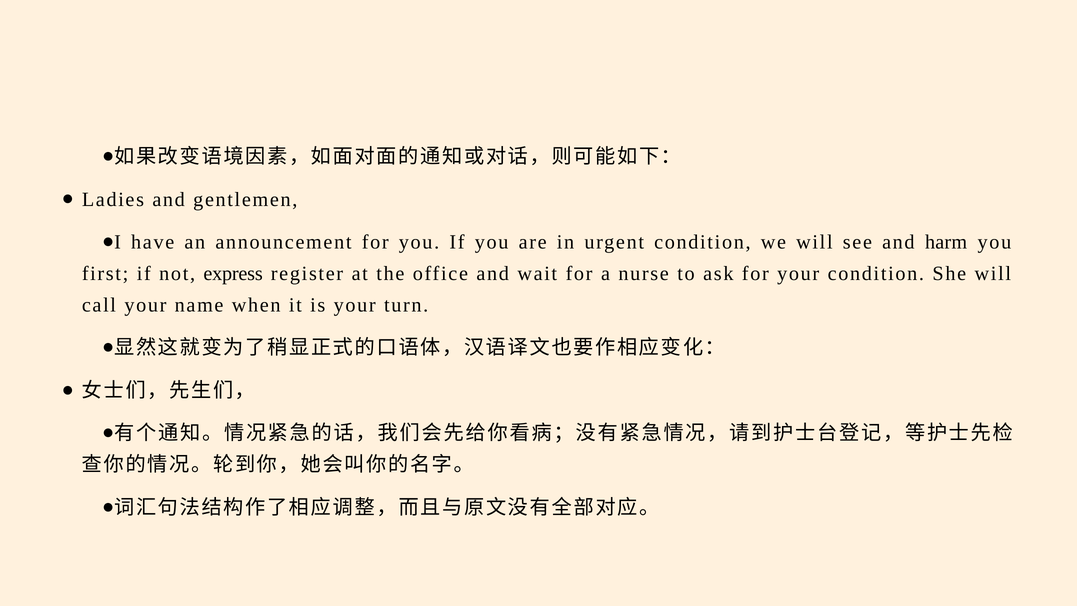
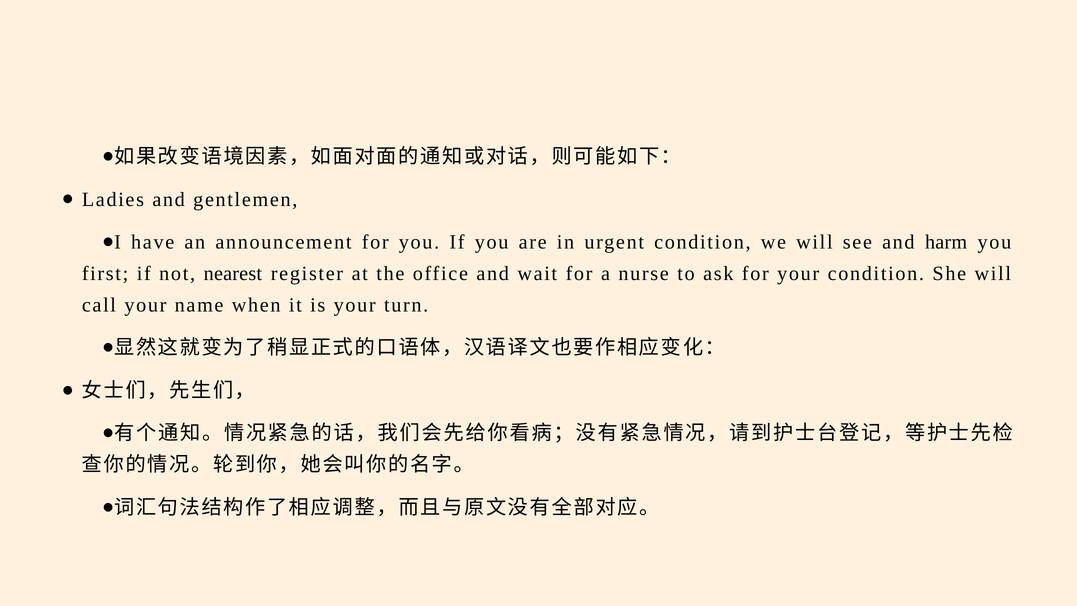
express: express -> nearest (233, 273)
